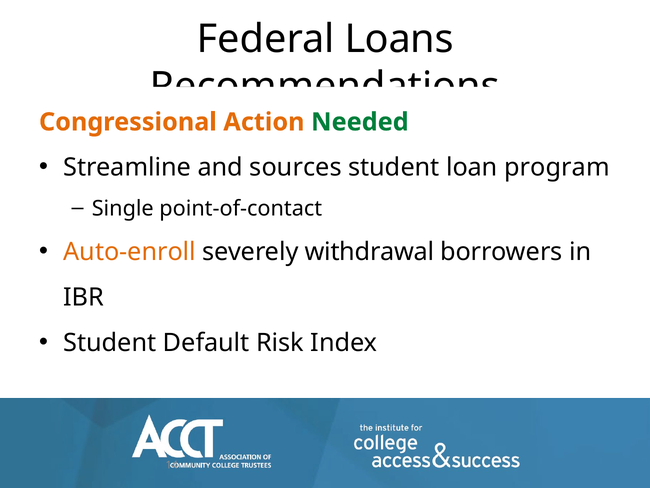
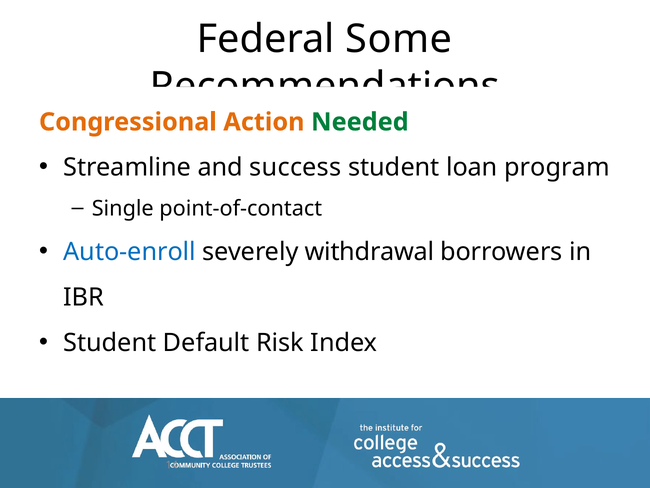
Loans: Loans -> Some (399, 39)
sources: sources -> success (295, 167)
Auto-enroll colour: orange -> blue (130, 252)
